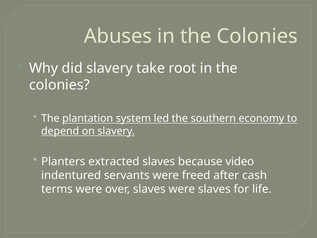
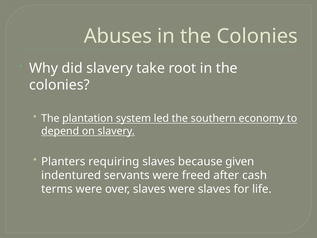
extracted: extracted -> requiring (114, 161)
video: video -> given (240, 161)
